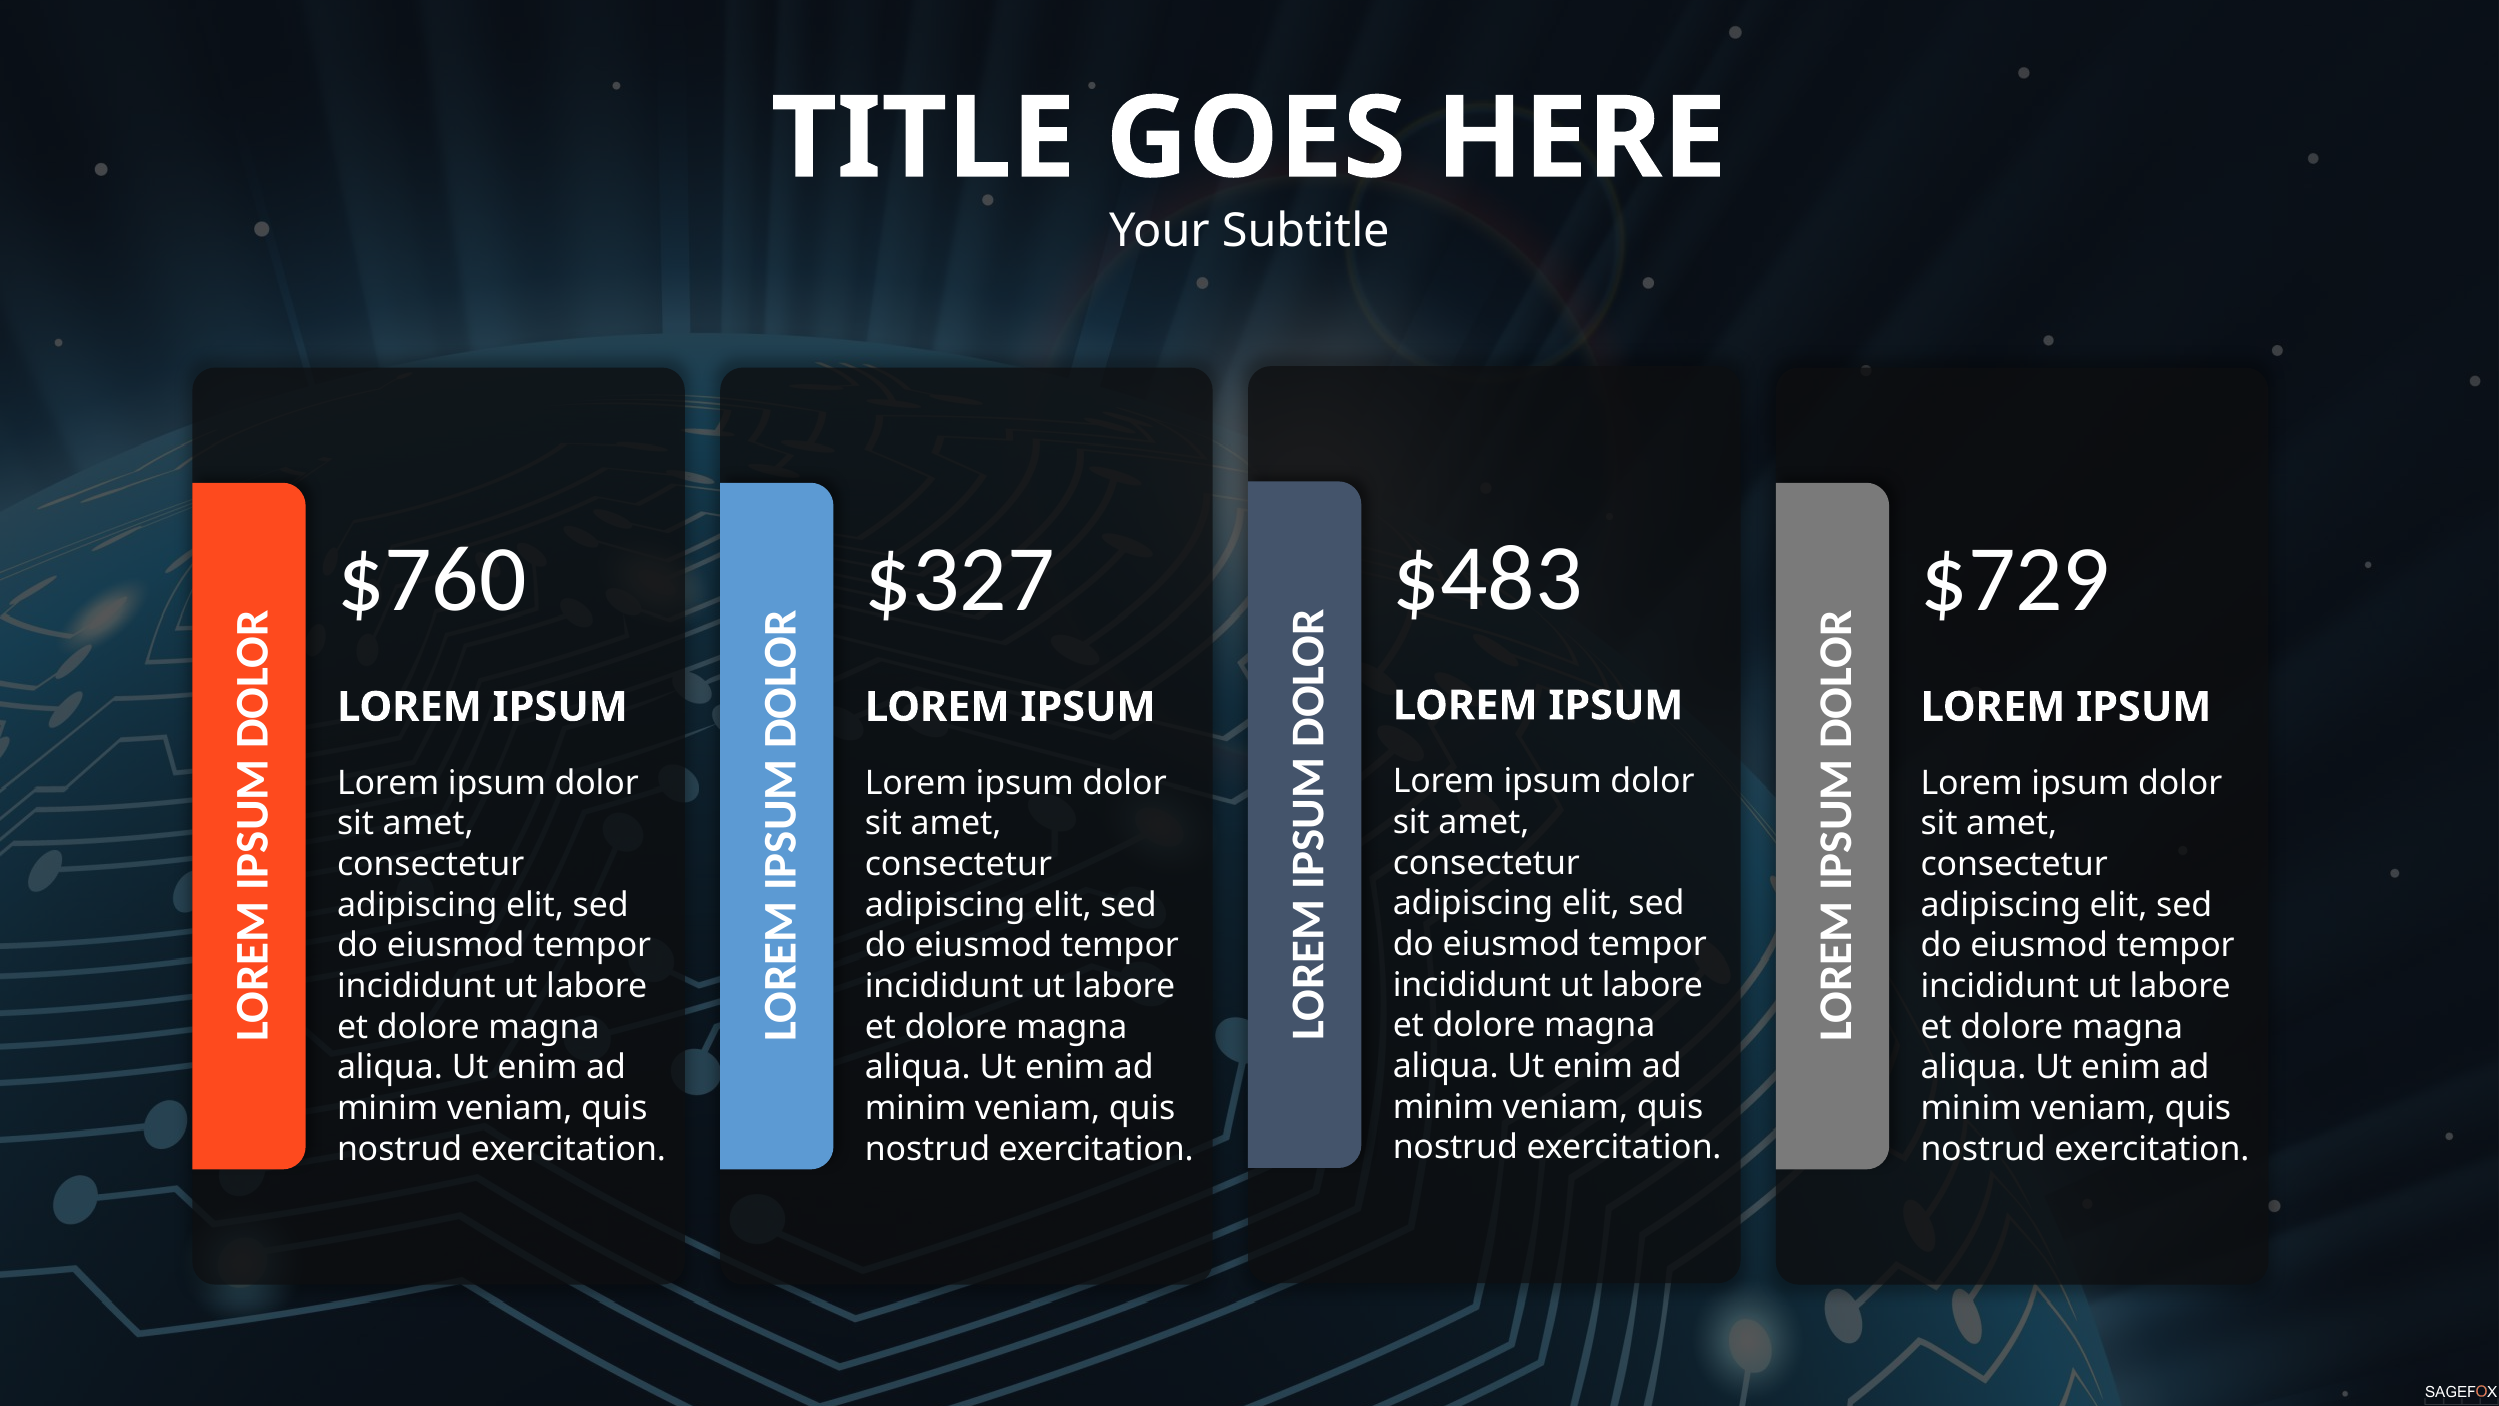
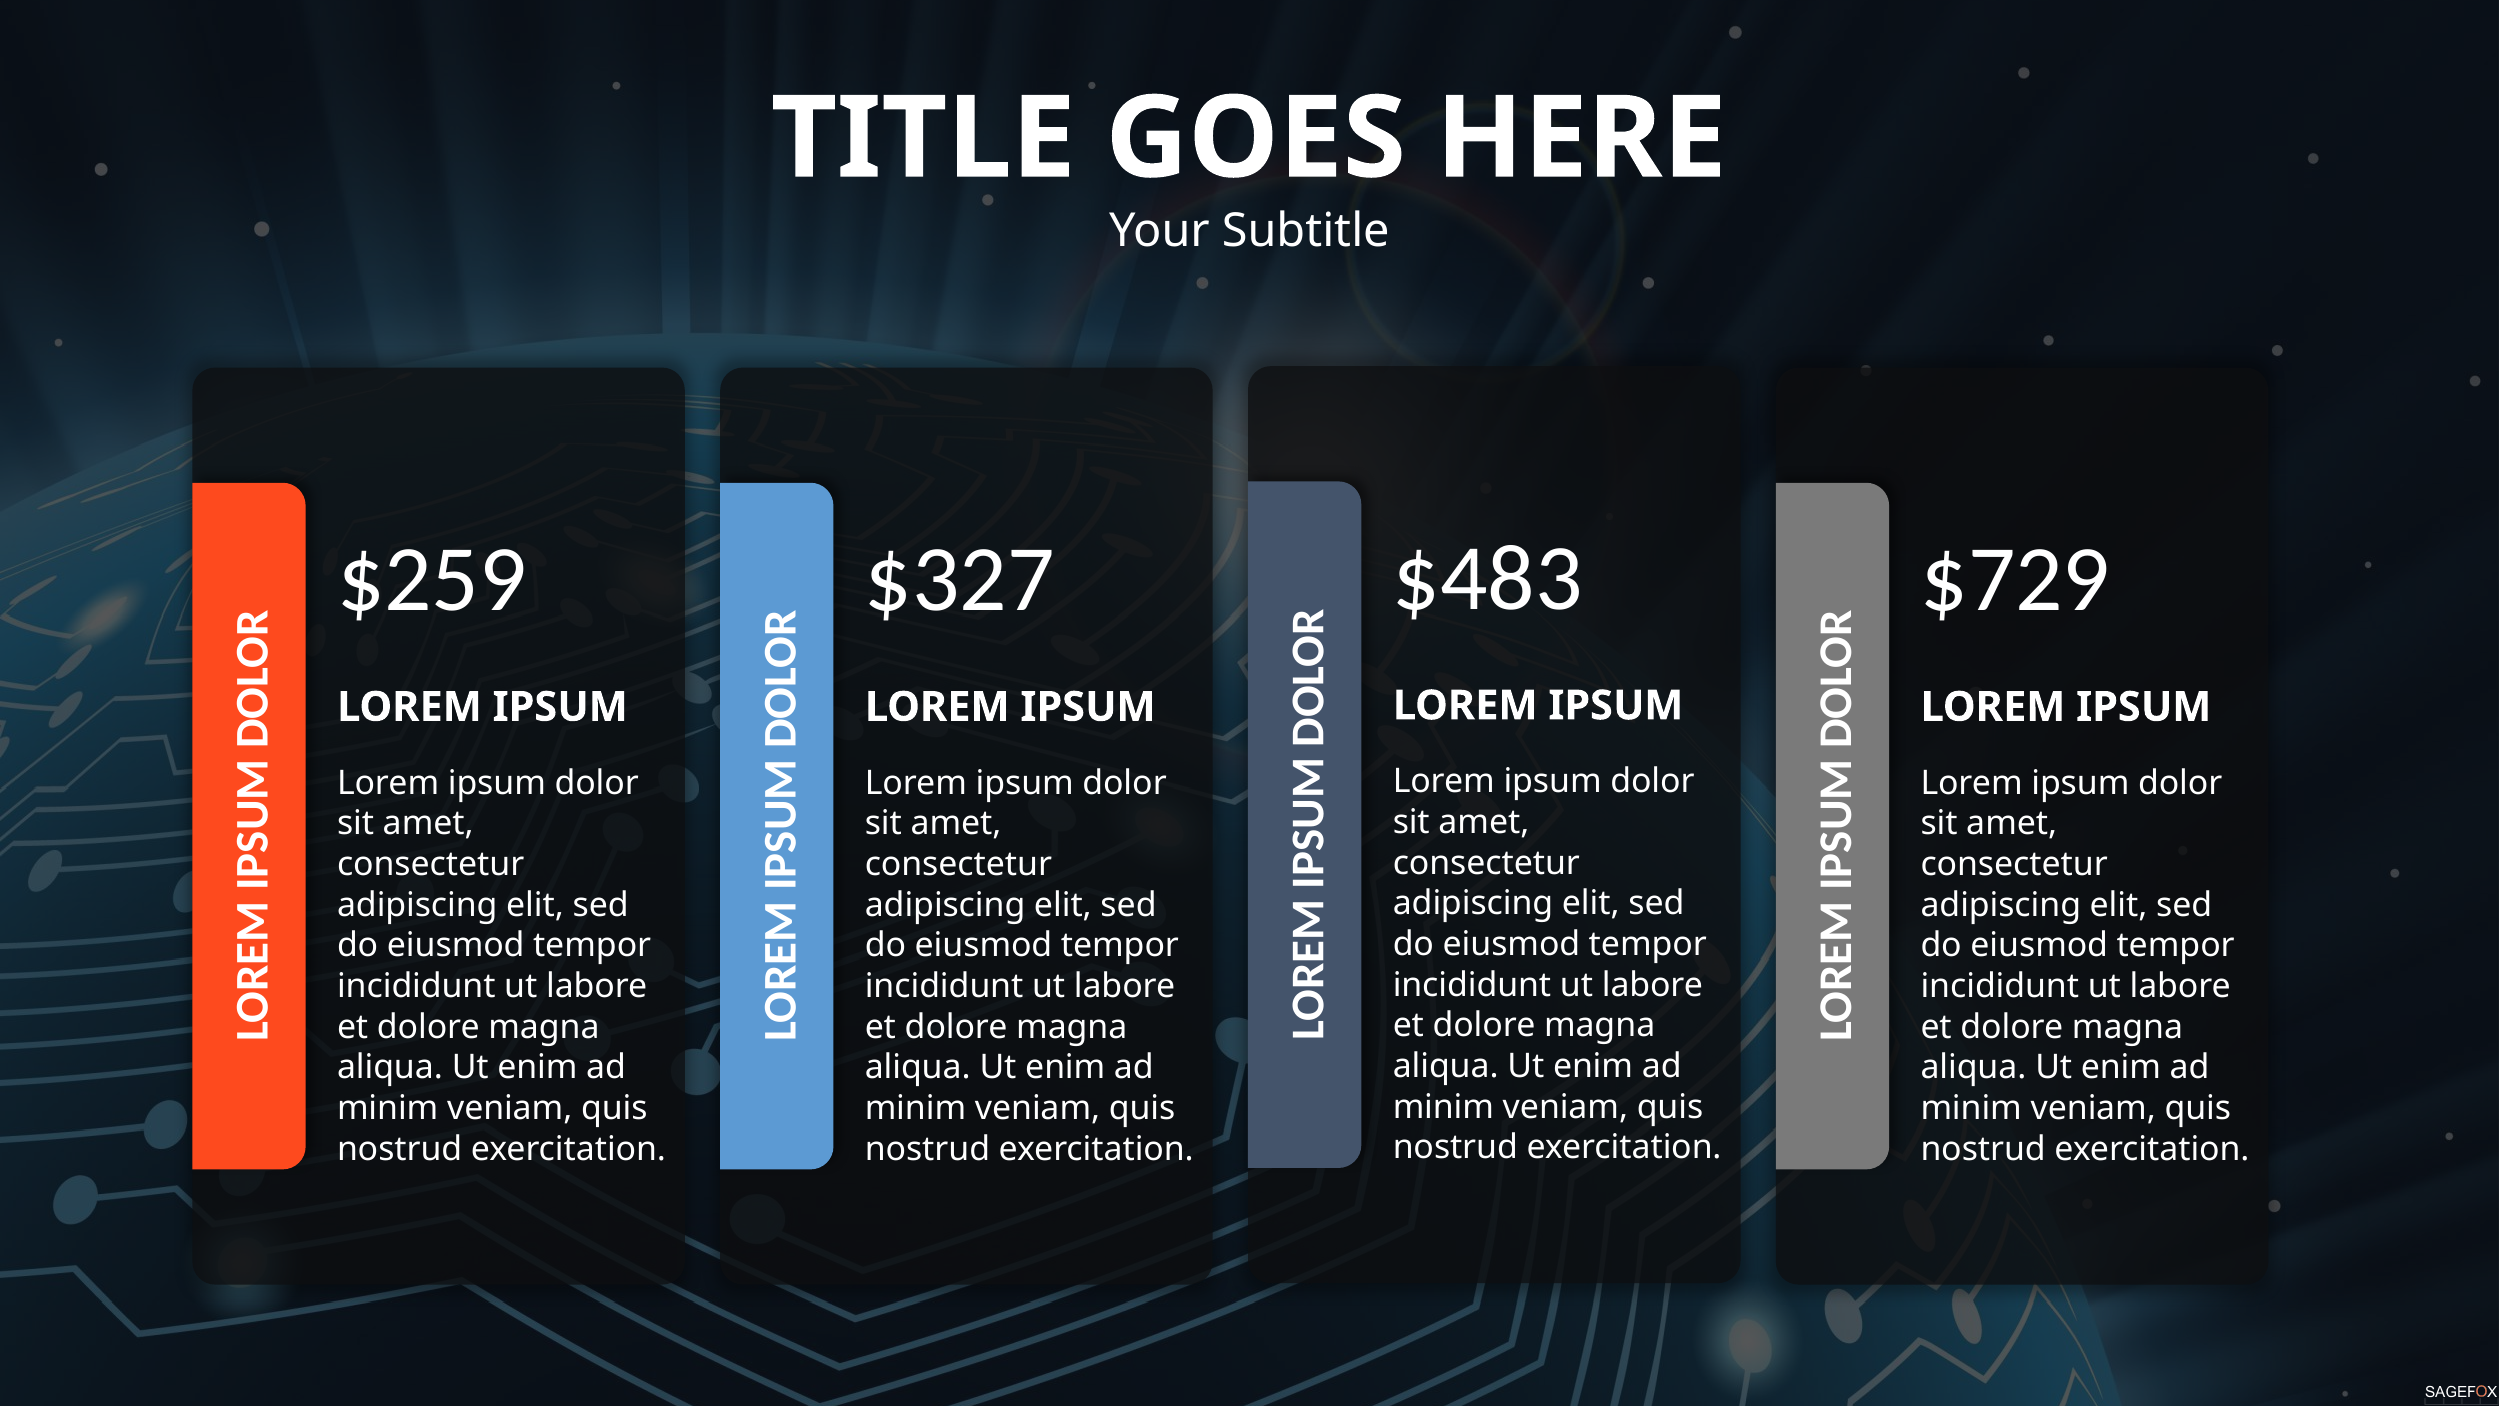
$760: $760 -> $259 (432, 579)
